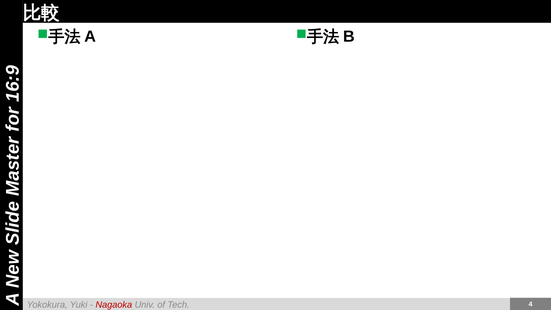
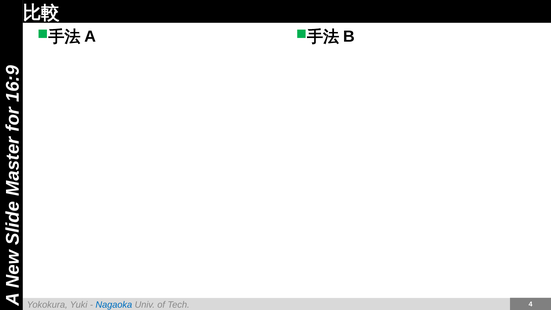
Nagaoka colour: red -> blue (114, 305)
